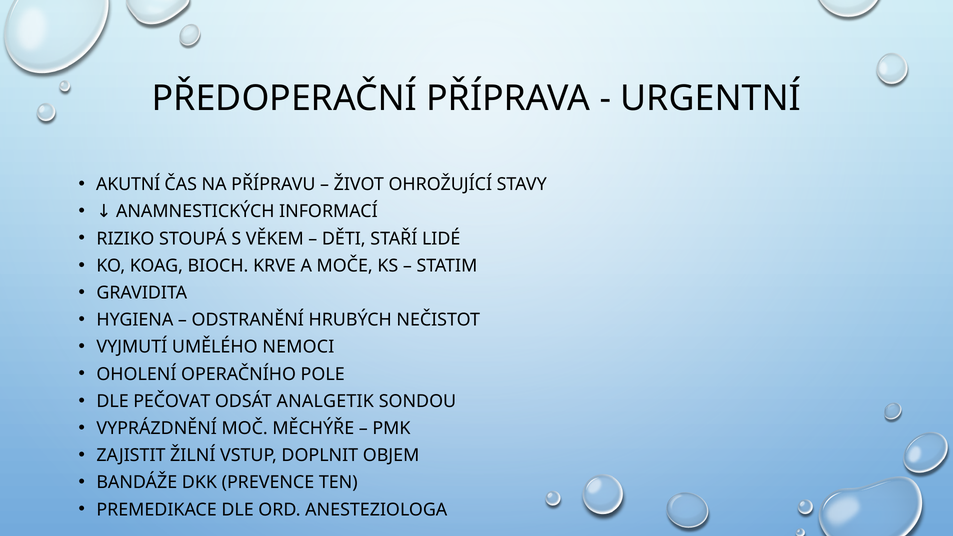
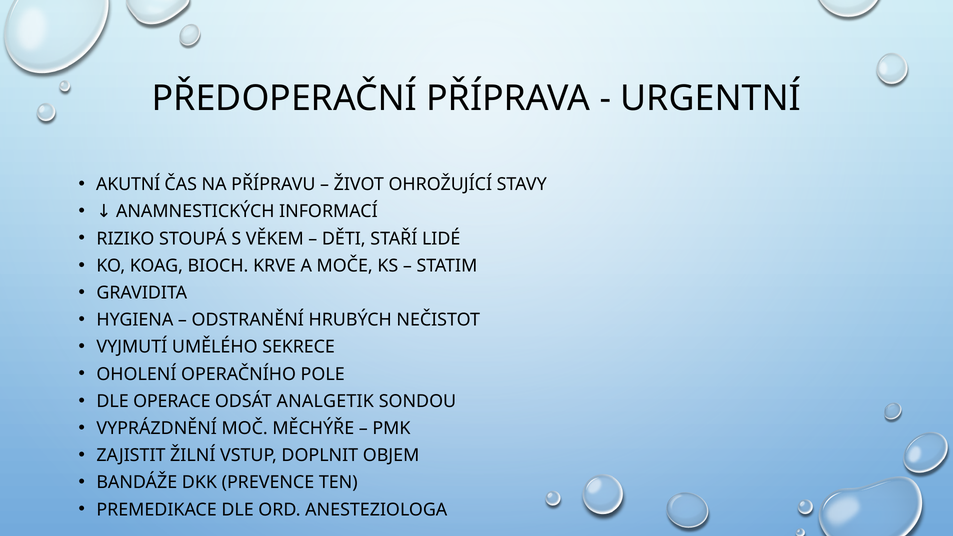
NEMOCI: NEMOCI -> SEKRECE (299, 347)
PEČOVAT: PEČOVAT -> OPERACE (172, 401)
